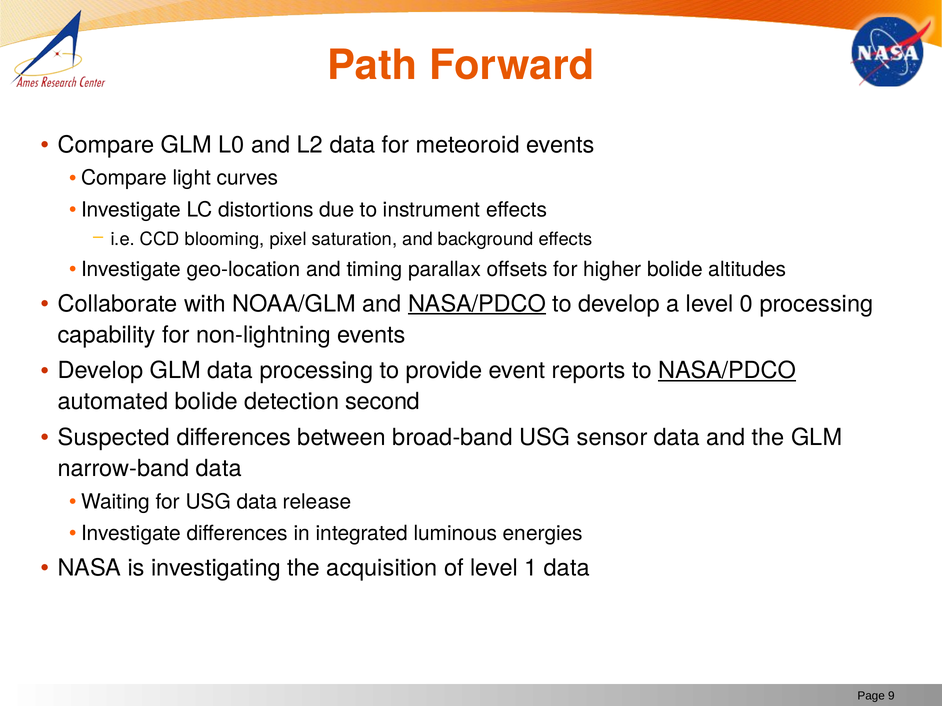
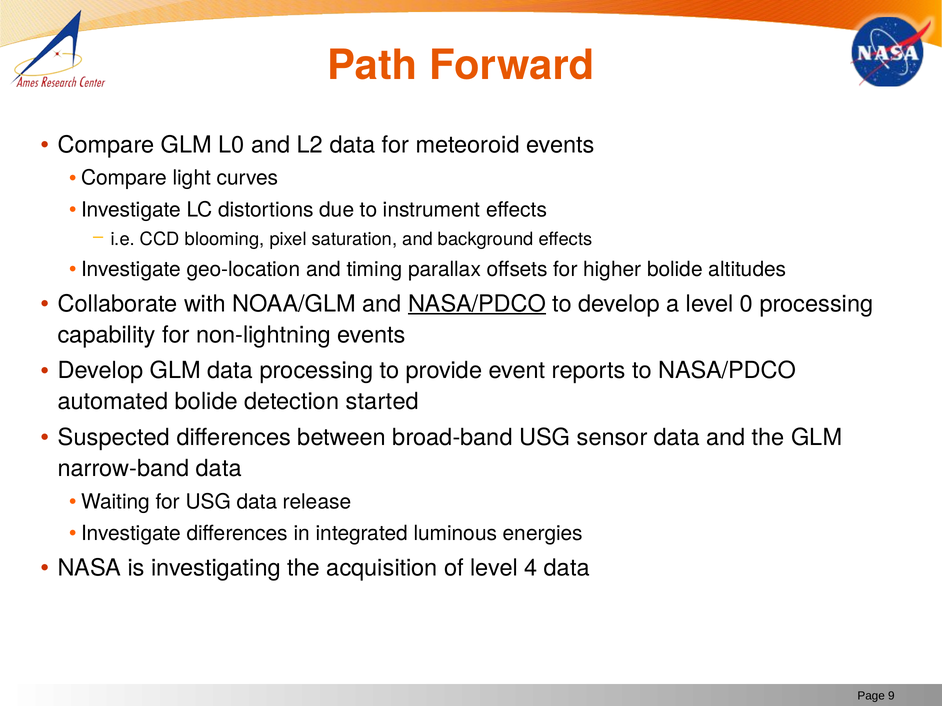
NASA/PDCO underline: present -> none (727, 371)
second: second -> started (382, 402)
1: 1 -> 4 (531, 568)
